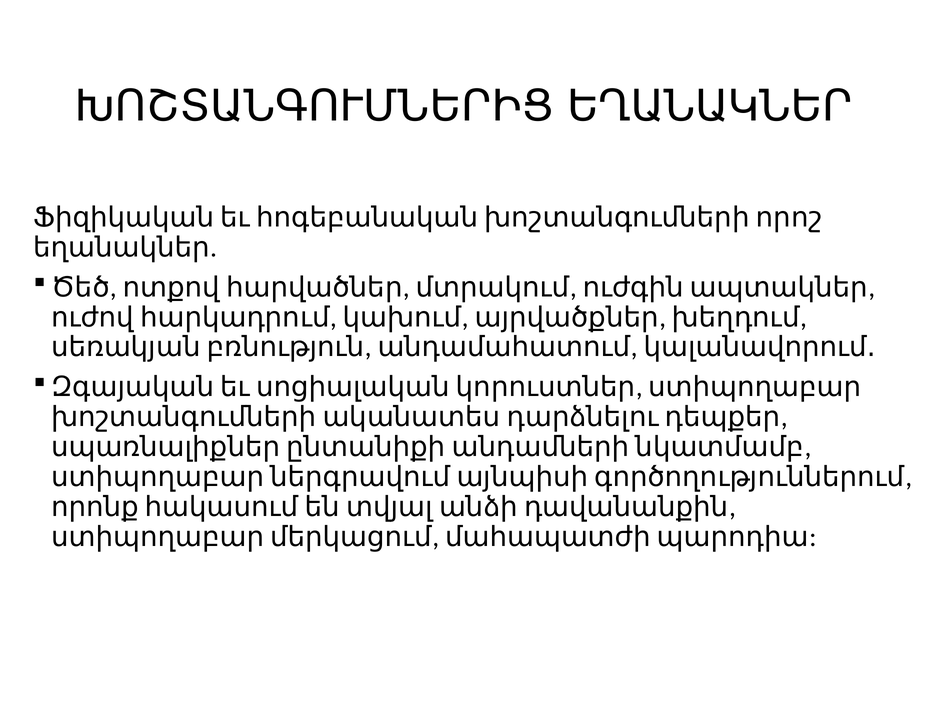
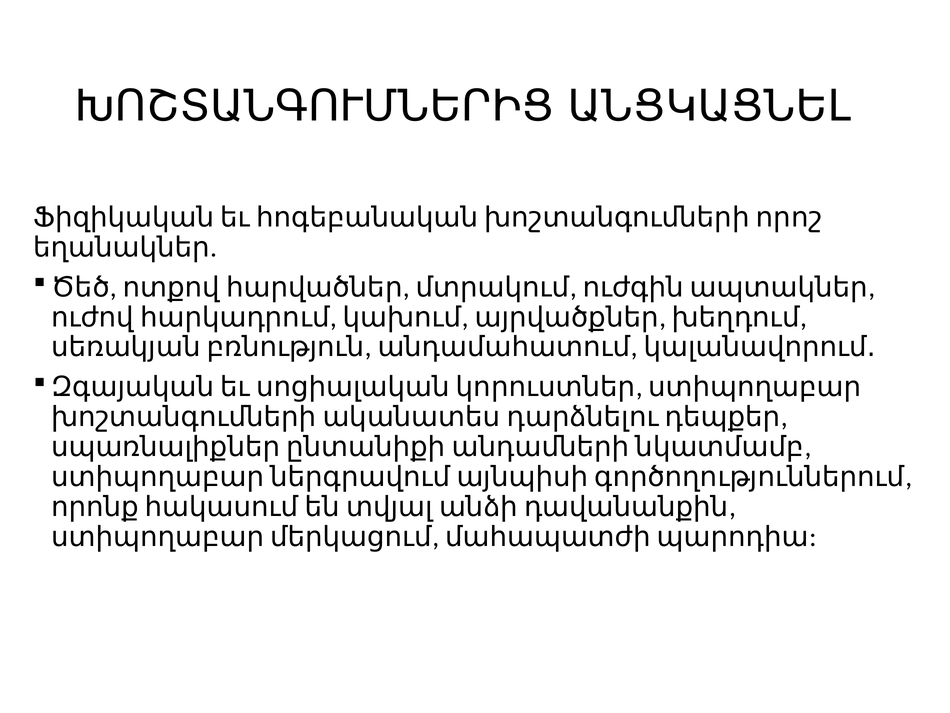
ԽՈՇՏԱՆԳՈՒՄՆԵՐԻՑ ԵՂԱՆԱԿՆԵՐ: ԵՂԱՆԱԿՆԵՐ -> ԱՆՑԿԱՑՆԵԼ (709, 107)
